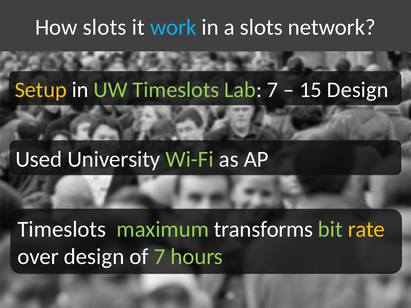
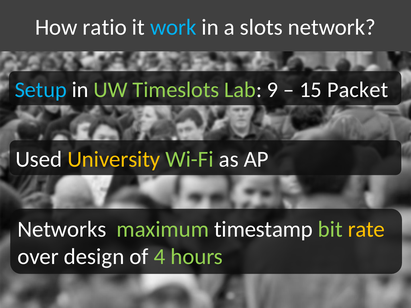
How slots: slots -> ratio (105, 27)
Setup colour: yellow -> light blue (41, 90)
Lab 7: 7 -> 9 (273, 90)
15 Design: Design -> Packet (358, 90)
University colour: white -> yellow (114, 159)
Timeslots: Timeslots -> Networks (62, 229)
transforms: transforms -> timestamp (263, 229)
of 7: 7 -> 4 (159, 257)
